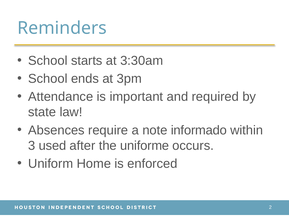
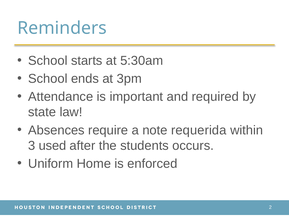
3:30am: 3:30am -> 5:30am (142, 61)
informado: informado -> requerida (199, 130)
uniforme: uniforme -> students (145, 145)
